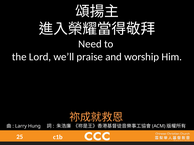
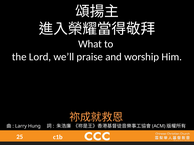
Need: Need -> What (90, 44)
